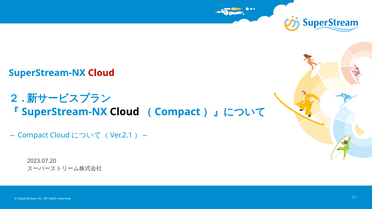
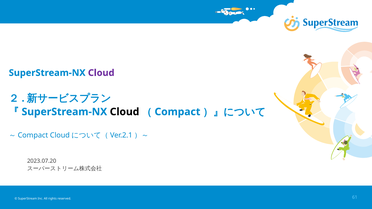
Cloud colour: red -> purple (101, 73)
